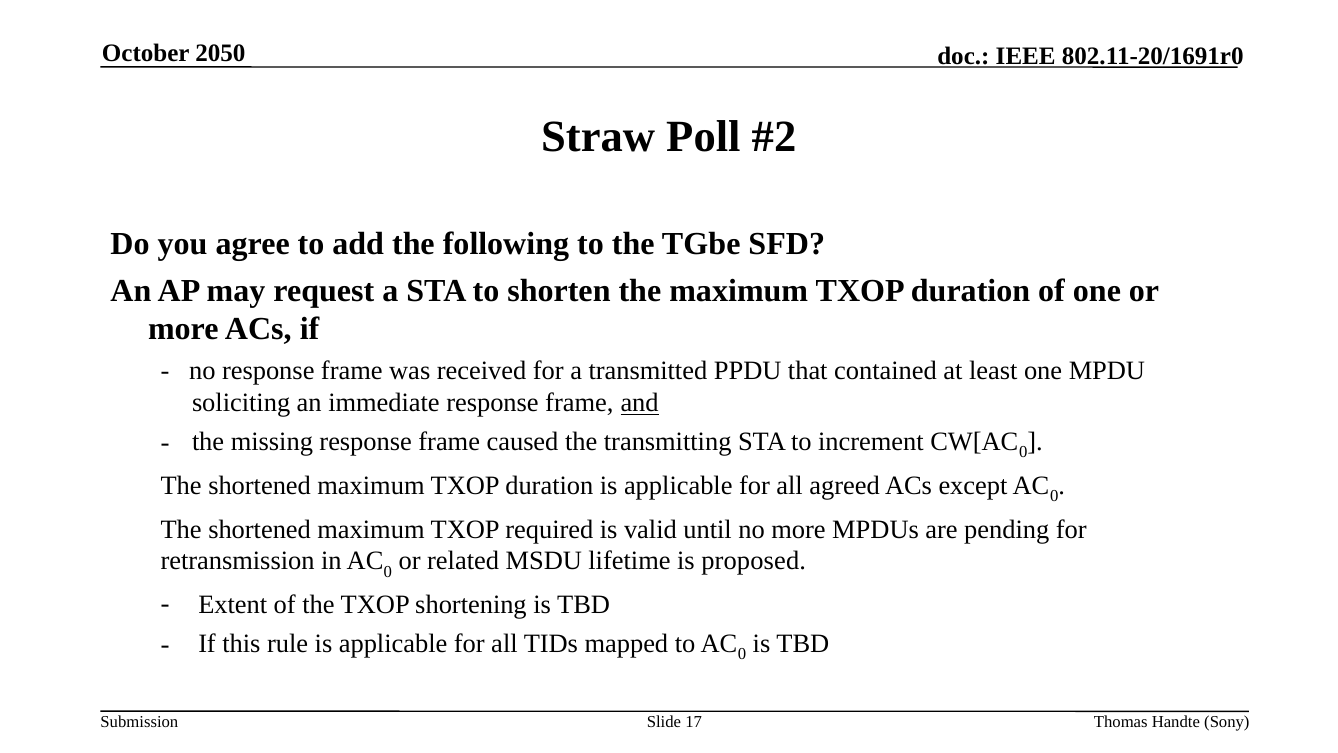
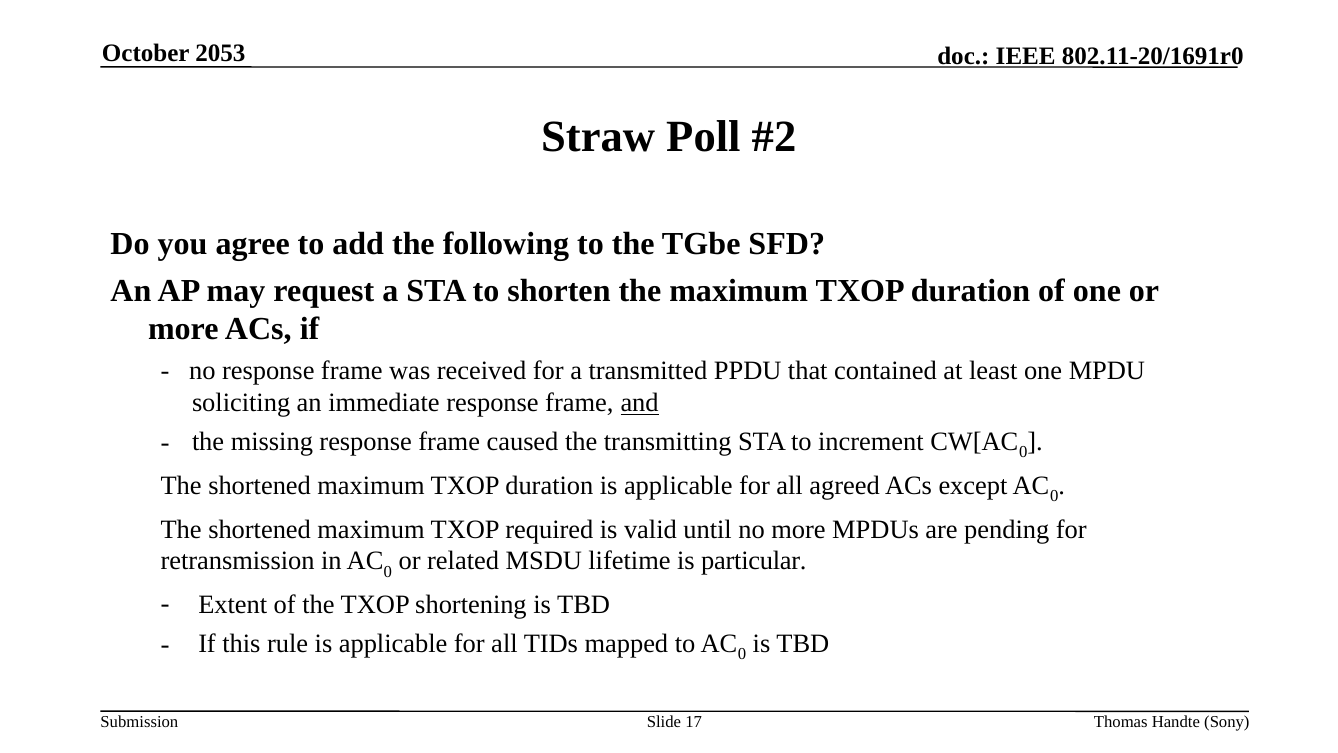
2050: 2050 -> 2053 (220, 53)
proposed: proposed -> particular (754, 561)
